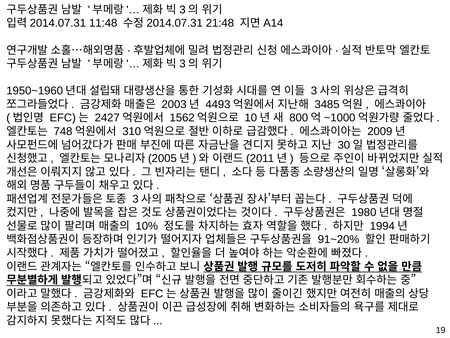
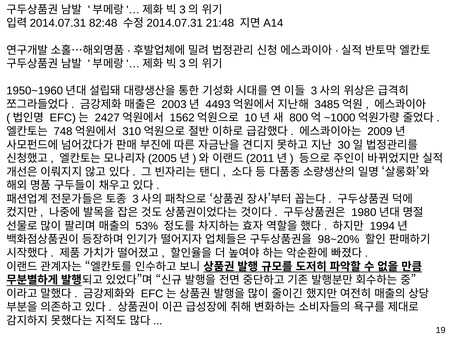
11:48: 11:48 -> 82:48 (103, 23)
10%: 10% -> 53% (147, 226)
91~20%: 91~20% -> 98~20% (339, 239)
